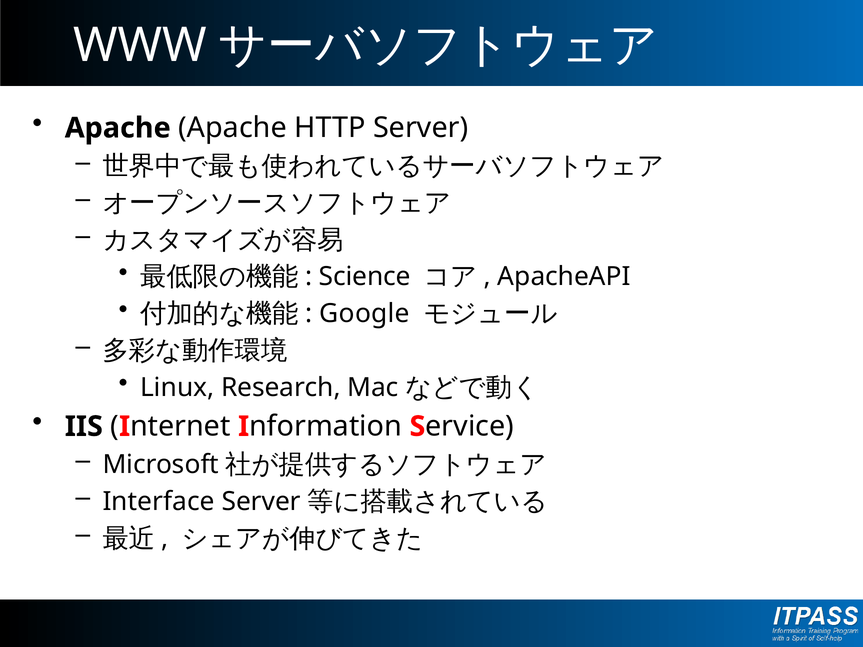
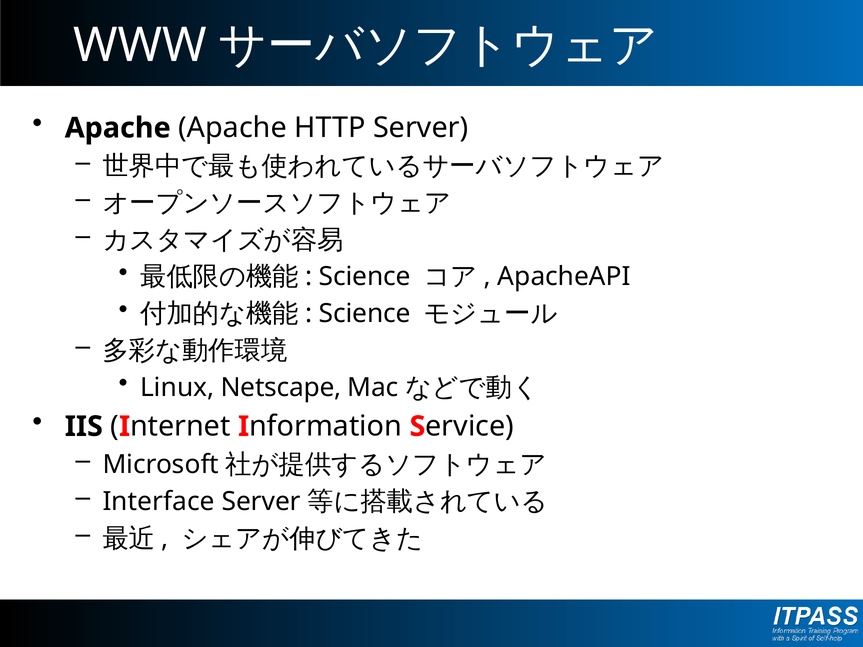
Google: Google -> Science (365, 314)
Research: Research -> Netscape (281, 388)
